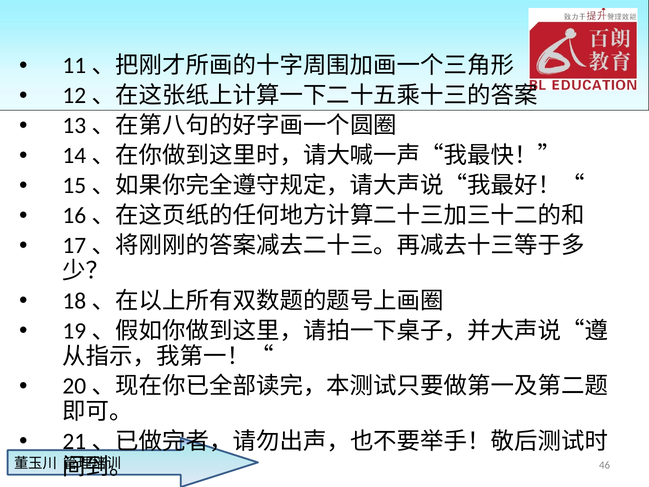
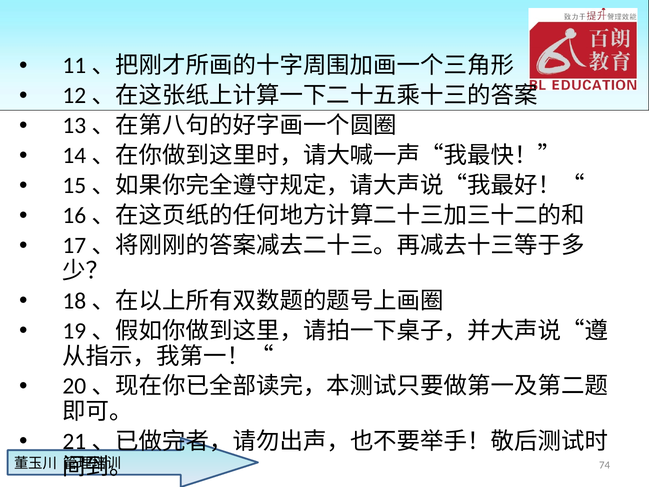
46: 46 -> 74 (605, 465)
